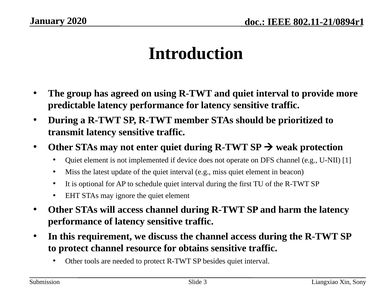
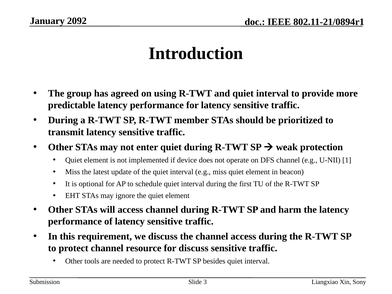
2020: 2020 -> 2092 (77, 21)
for obtains: obtains -> discuss (194, 248)
